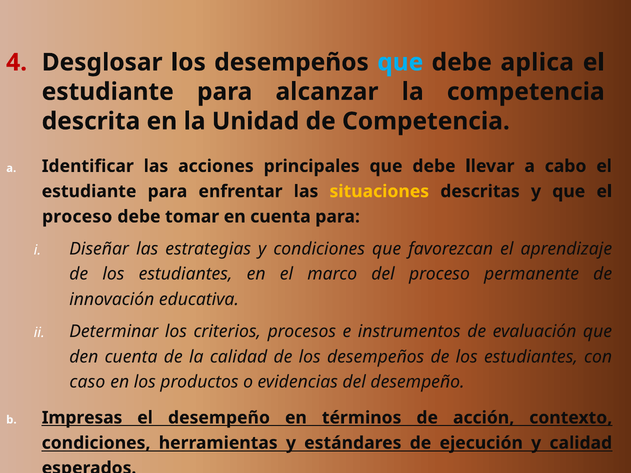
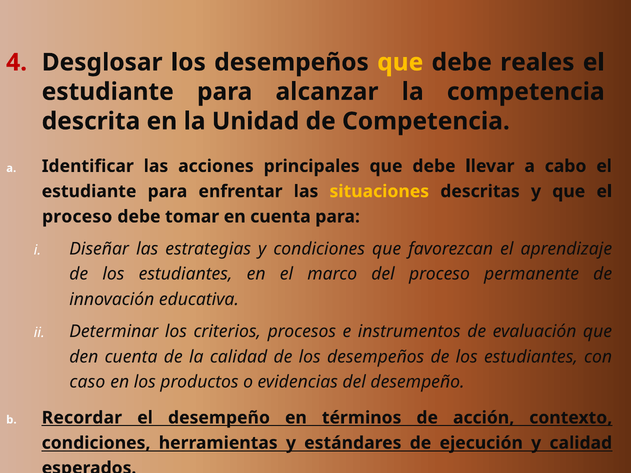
que colour: light blue -> yellow (400, 62)
aplica: aplica -> reales (537, 62)
Impresas: Impresas -> Recordar (82, 418)
